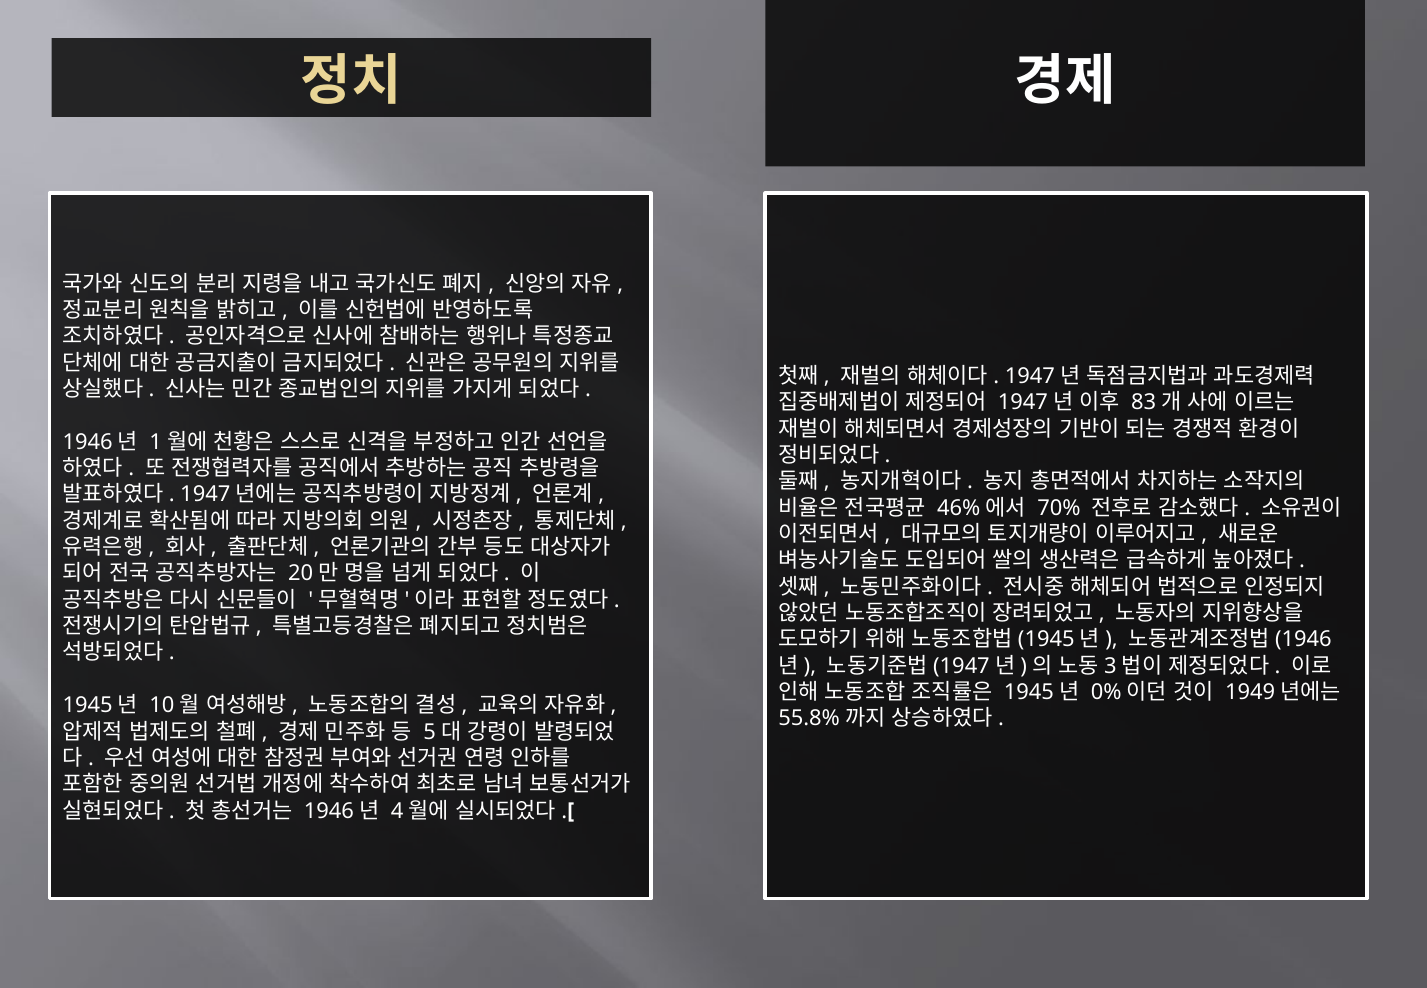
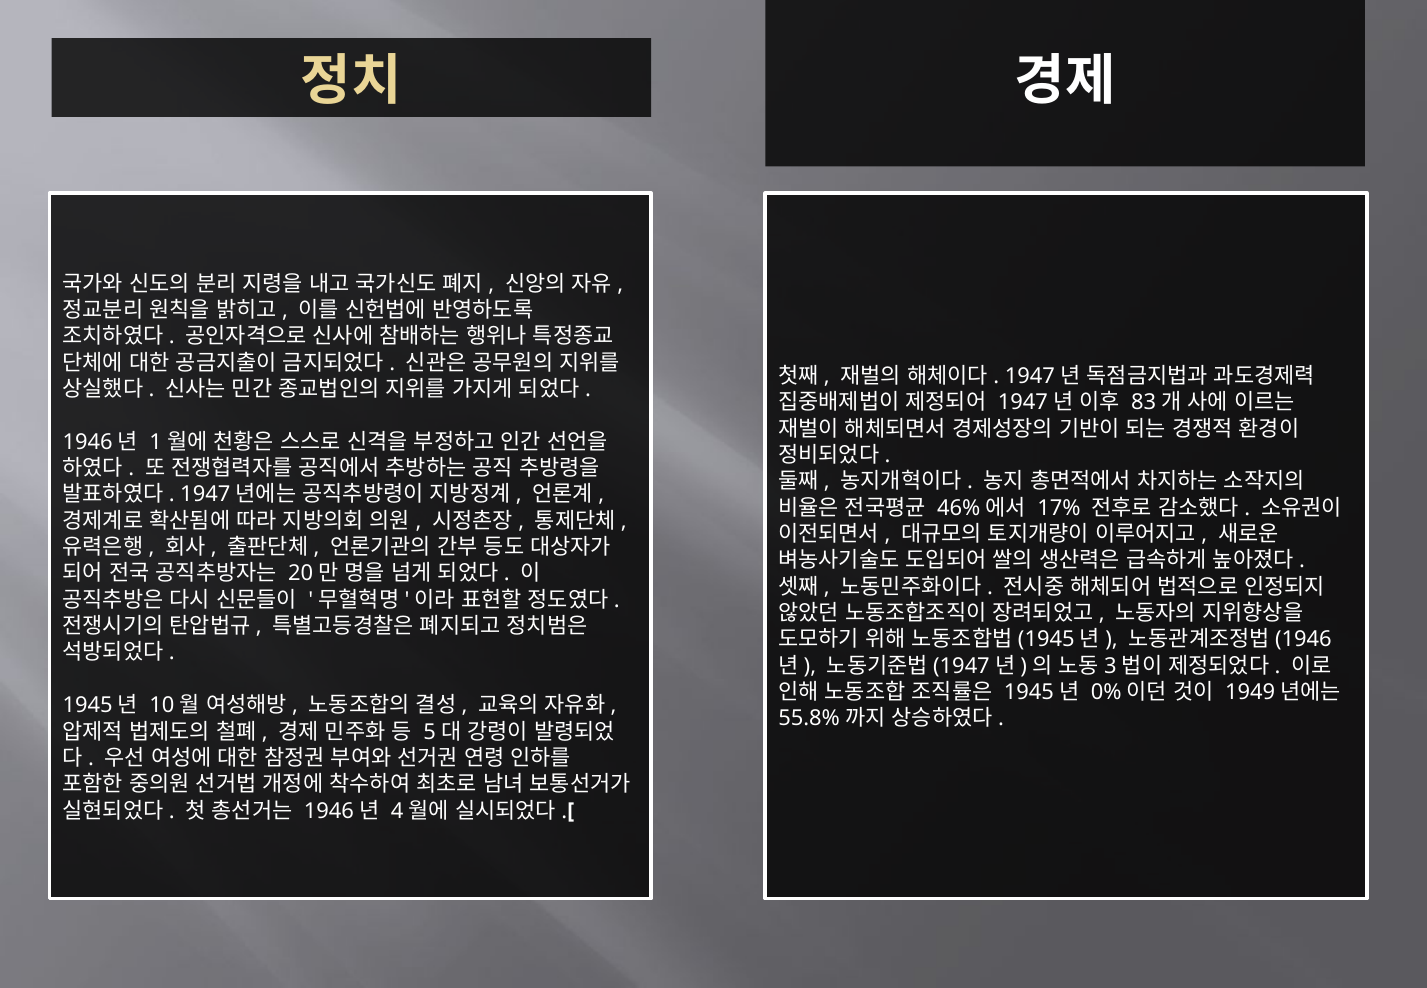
70%: 70% -> 17% (1059, 508)
